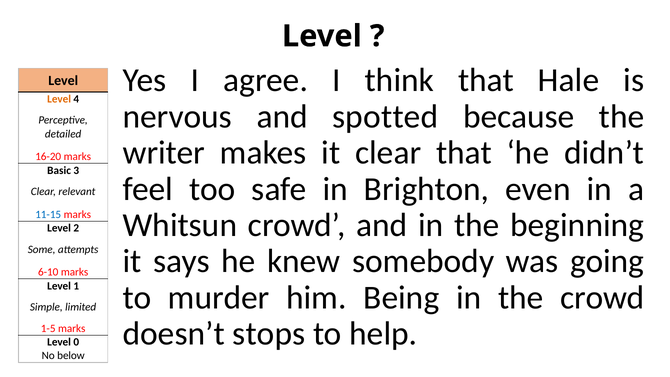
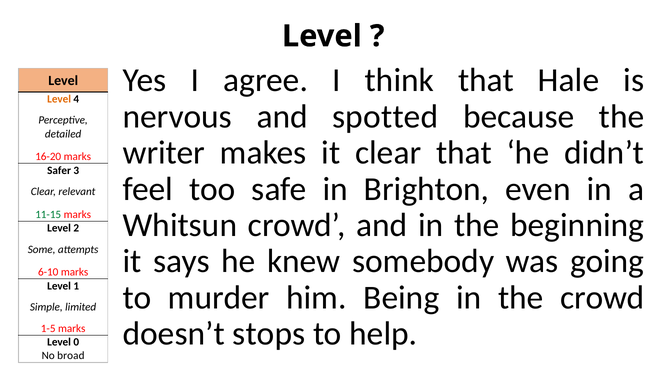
Basic: Basic -> Safer (59, 170)
11-15 colour: blue -> green (48, 214)
below: below -> broad (71, 356)
